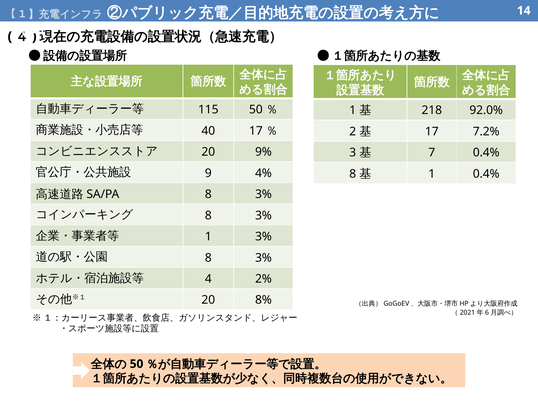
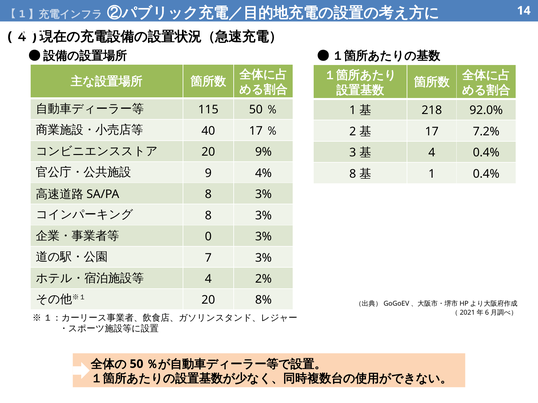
7: 7 -> 4 (432, 153)
1: 1 -> 0 (208, 237)
8: 8 -> 7 (208, 258)
